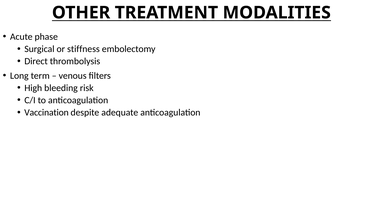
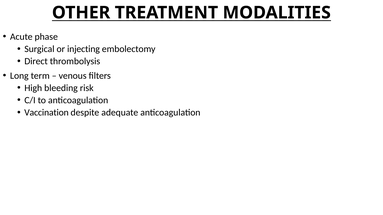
stiffness: stiffness -> injecting (84, 49)
